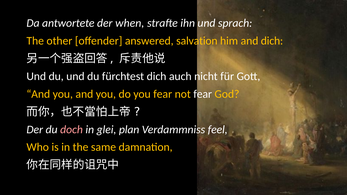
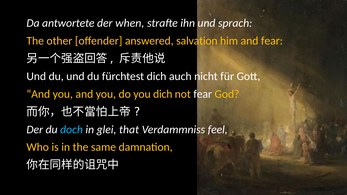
and dich: dich -> fear (272, 41)
you fear: fear -> dich (163, 94)
doch colour: pink -> light blue (72, 130)
plan: plan -> that (129, 130)
